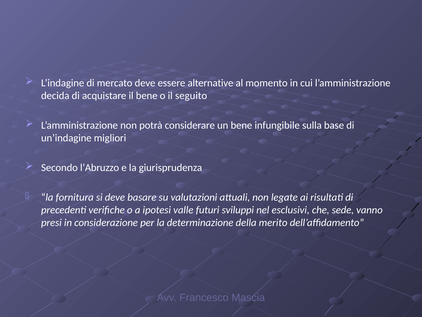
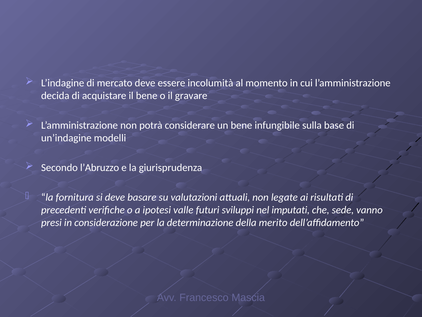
alternative: alternative -> incolumità (210, 83)
seguito: seguito -> gravare (191, 96)
migliori: migliori -> modelli (110, 138)
esclusivi: esclusivi -> imputati (291, 210)
